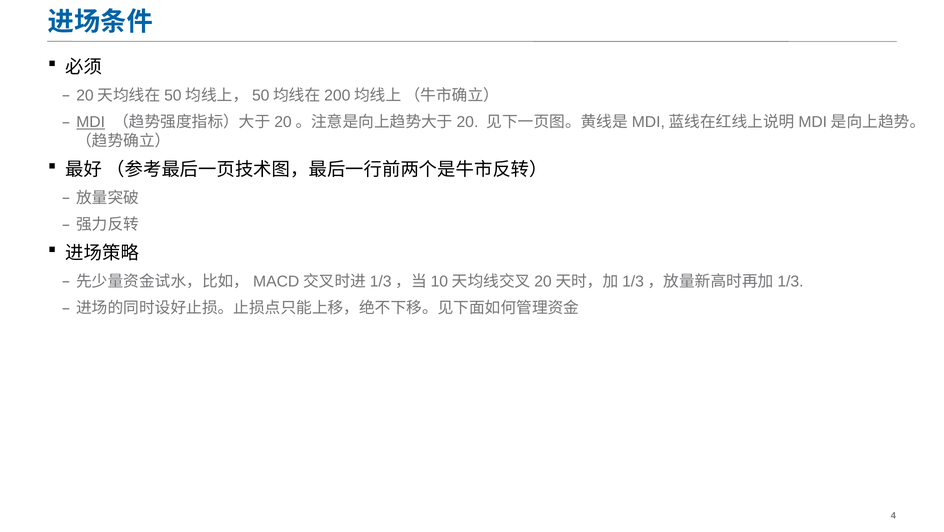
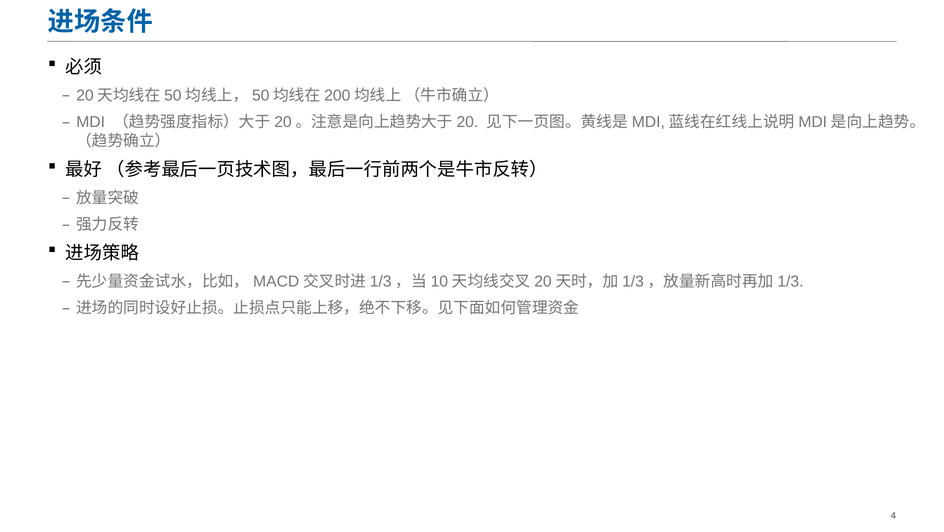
MDI underline: present -> none (91, 122)
